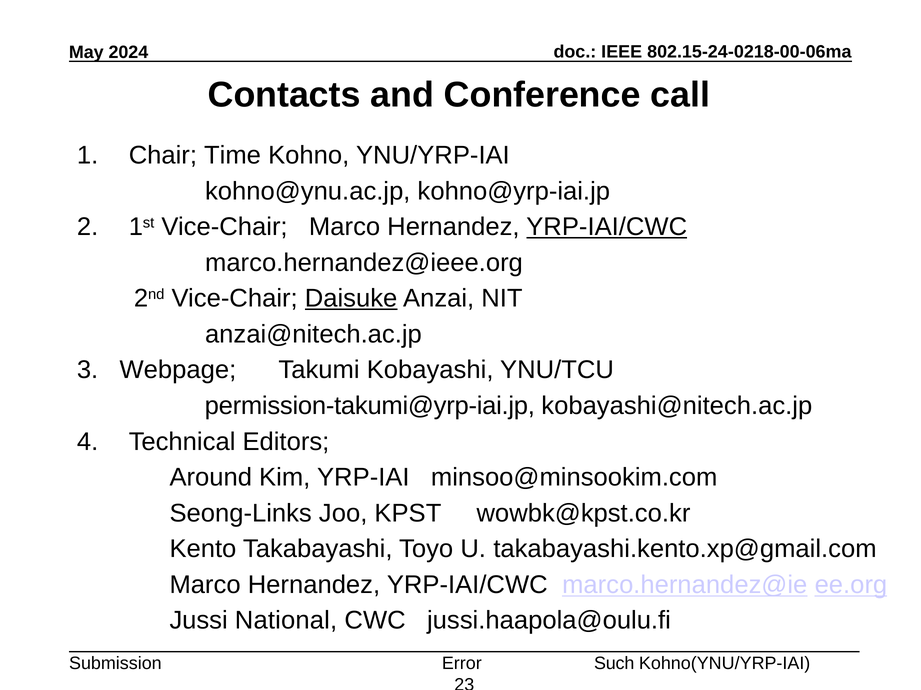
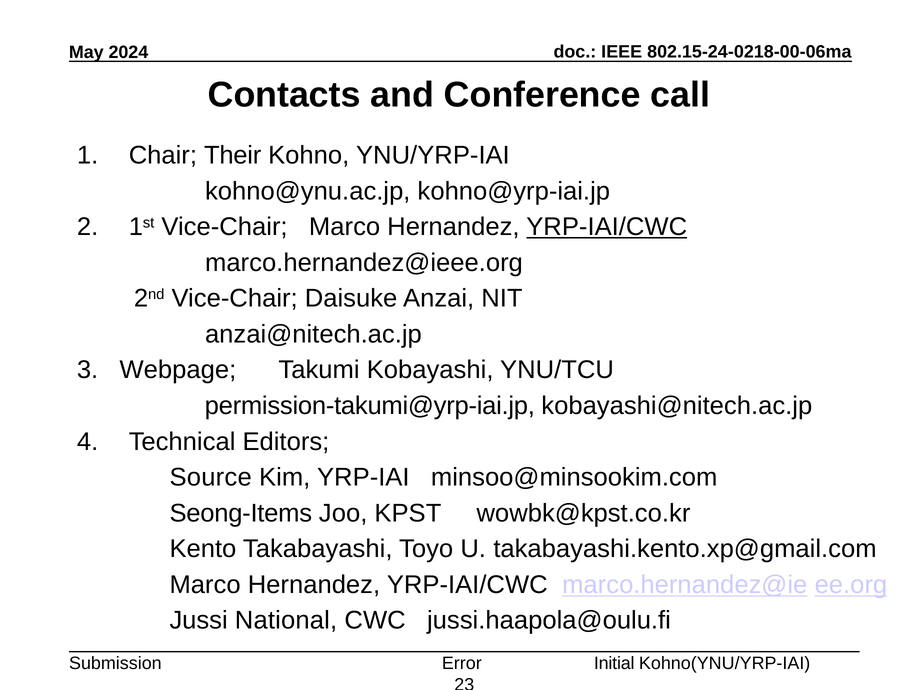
Time: Time -> Their (233, 155)
Daisuke underline: present -> none (351, 299)
Around: Around -> Source (211, 478)
Seong-Links: Seong-Links -> Seong-Items (241, 514)
Such: Such -> Initial (614, 664)
